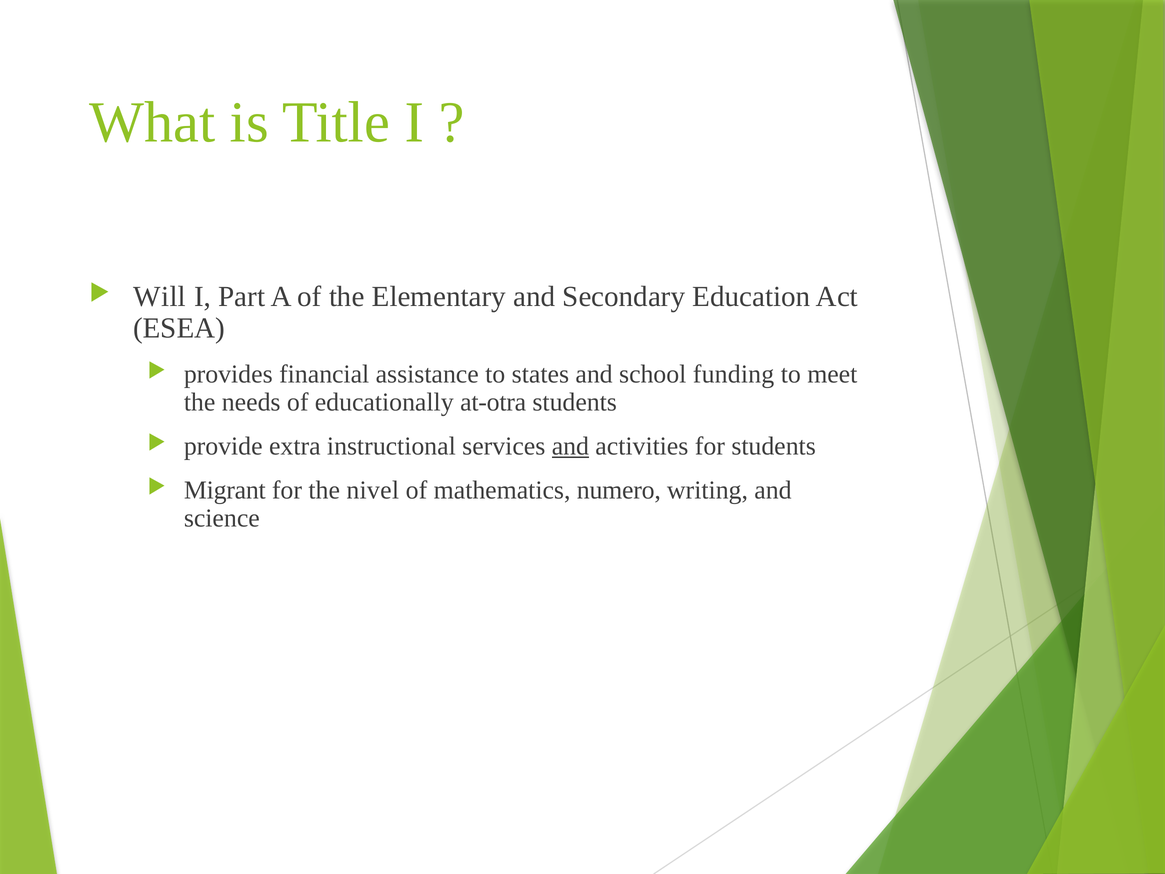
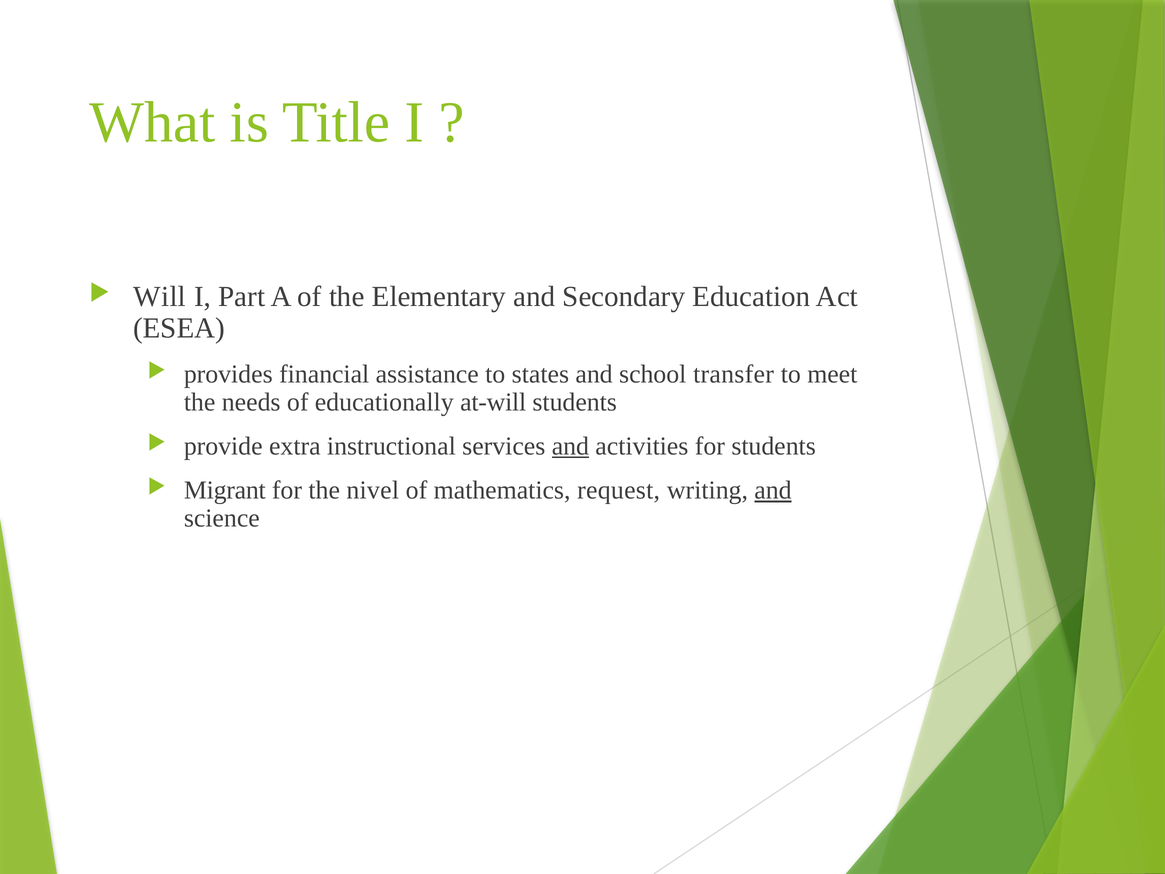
funding: funding -> transfer (734, 374)
at-otra: at-otra -> at-will (493, 402)
numero: numero -> request (619, 490)
and underline: none -> present (773, 490)
